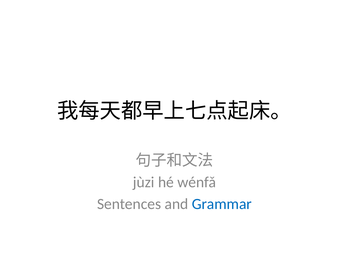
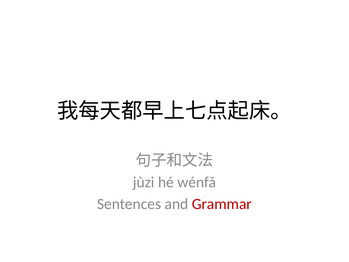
Grammar colour: blue -> red (222, 204)
